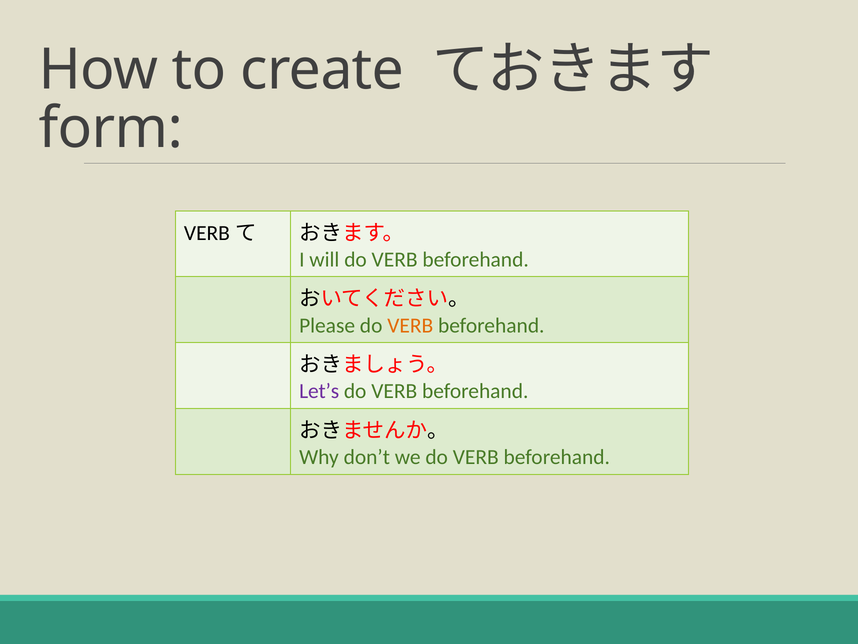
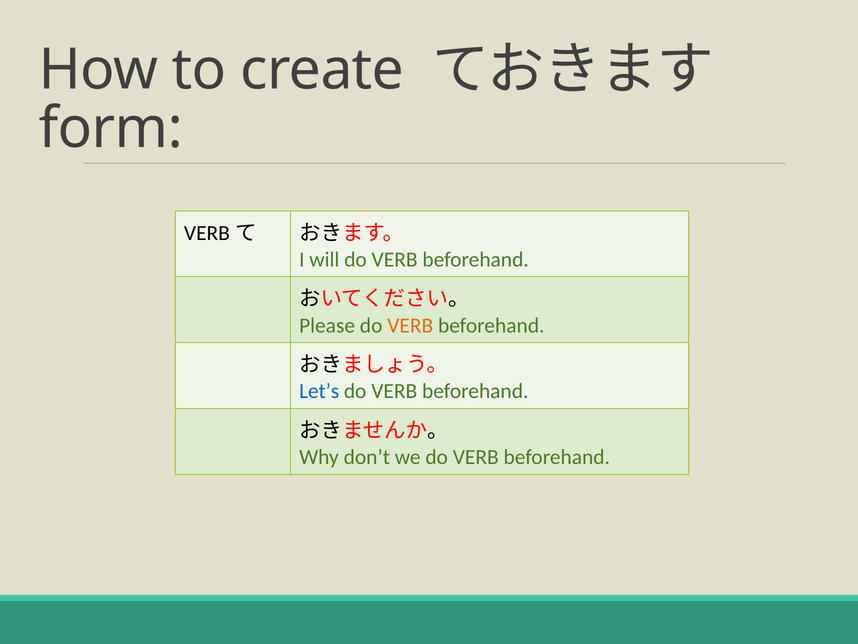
Let’s colour: purple -> blue (319, 391)
